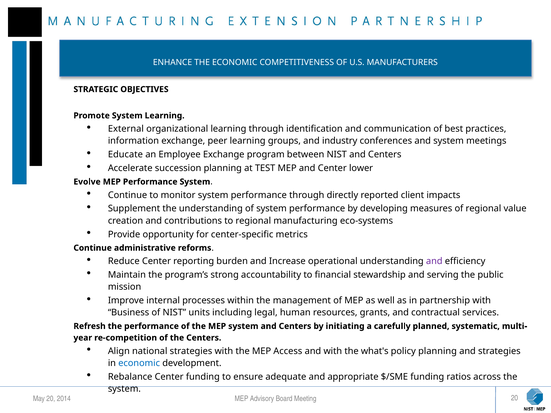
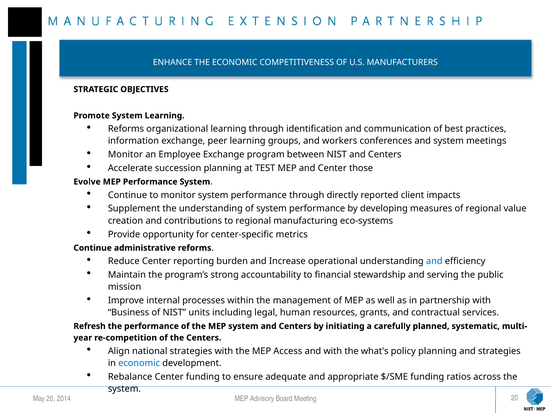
External: External -> Reforms (126, 129)
industry: industry -> workers (340, 141)
Educate: Educate -> Monitor (125, 155)
lower: lower -> those (361, 168)
and colour: purple -> blue (434, 261)
